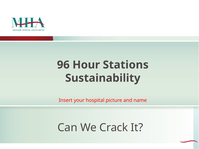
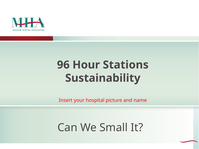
Crack: Crack -> Small (114, 128)
